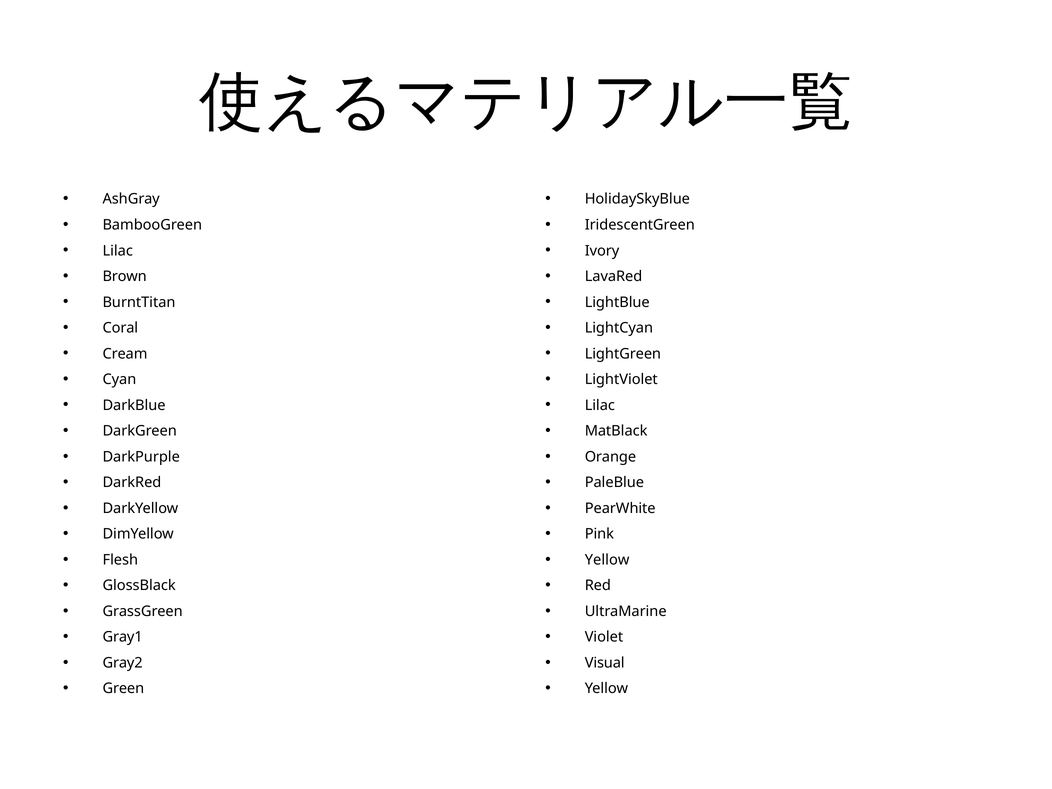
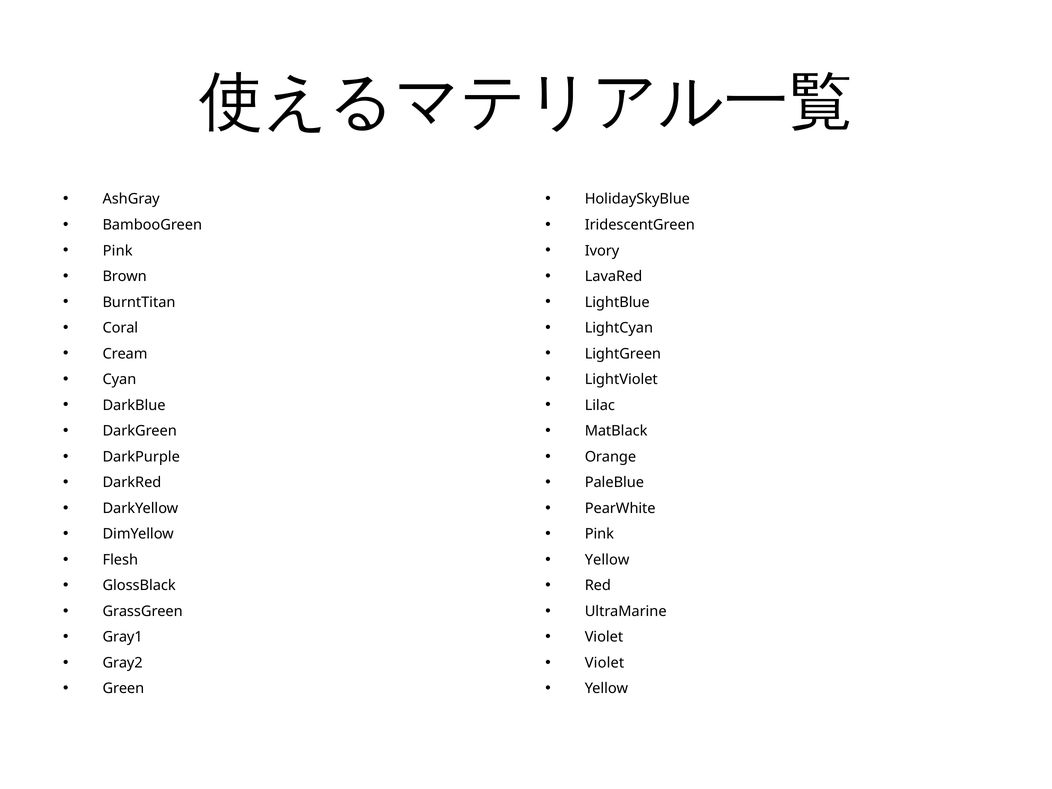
Lilac: Lilac -> Pink (118, 251)
Visual: Visual -> Violet (605, 663)
